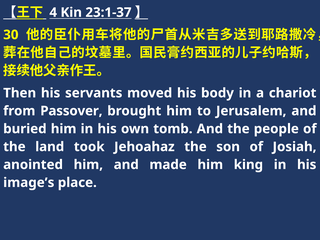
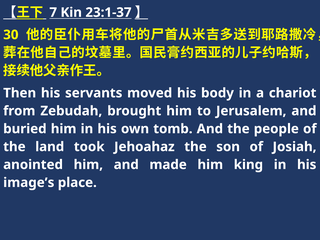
4: 4 -> 7 (53, 12)
Passover: Passover -> Zebudah (71, 111)
